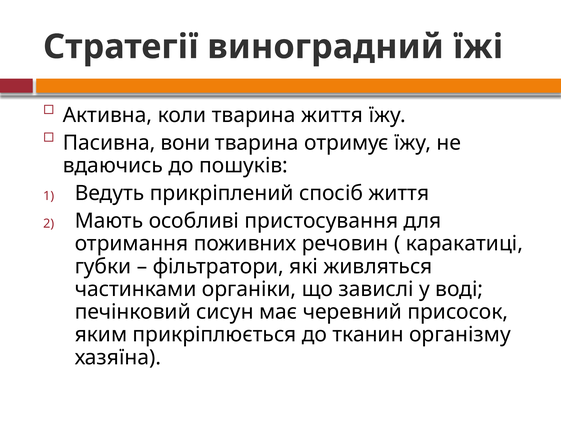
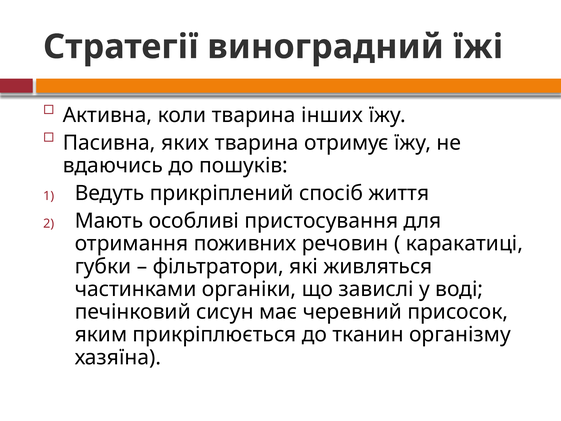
тварина життя: життя -> інших (332, 115)
вони: вони -> яких (185, 143)
